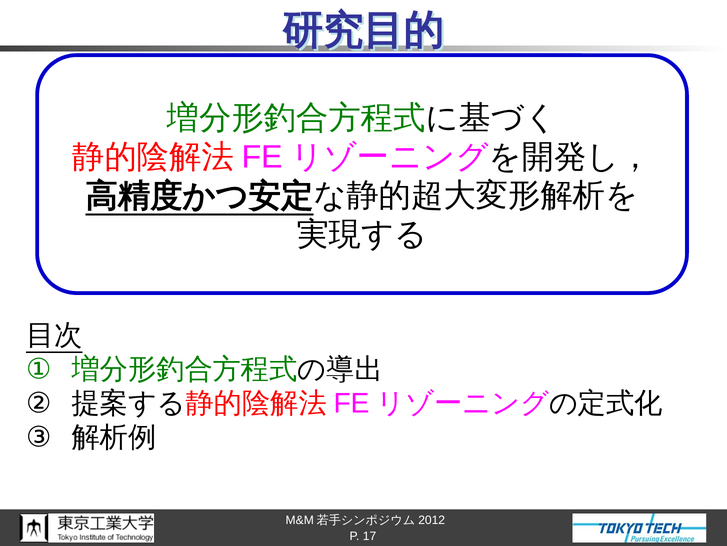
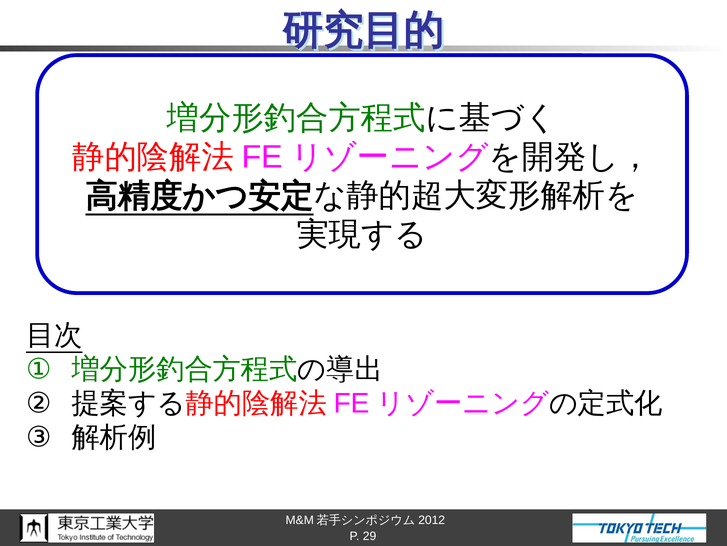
17: 17 -> 29 (370, 536)
